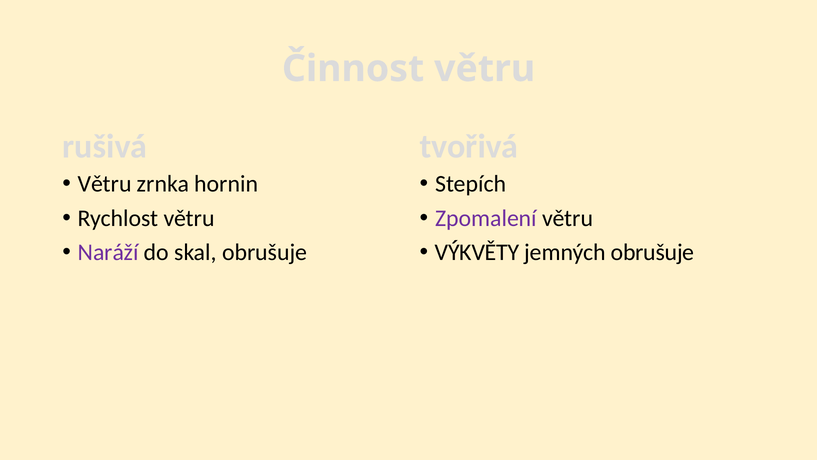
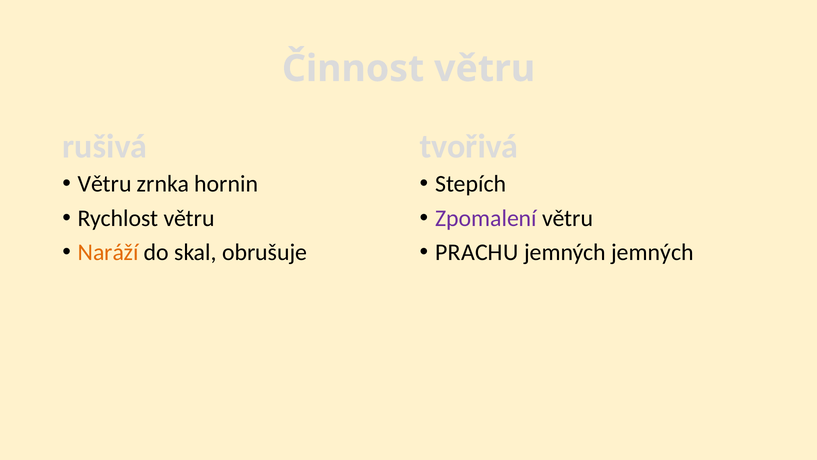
Naráží colour: purple -> orange (108, 252)
VÝKVĚTY: VÝKVĚTY -> PRACHU (477, 252)
jemných obrušuje: obrušuje -> jemných (652, 252)
